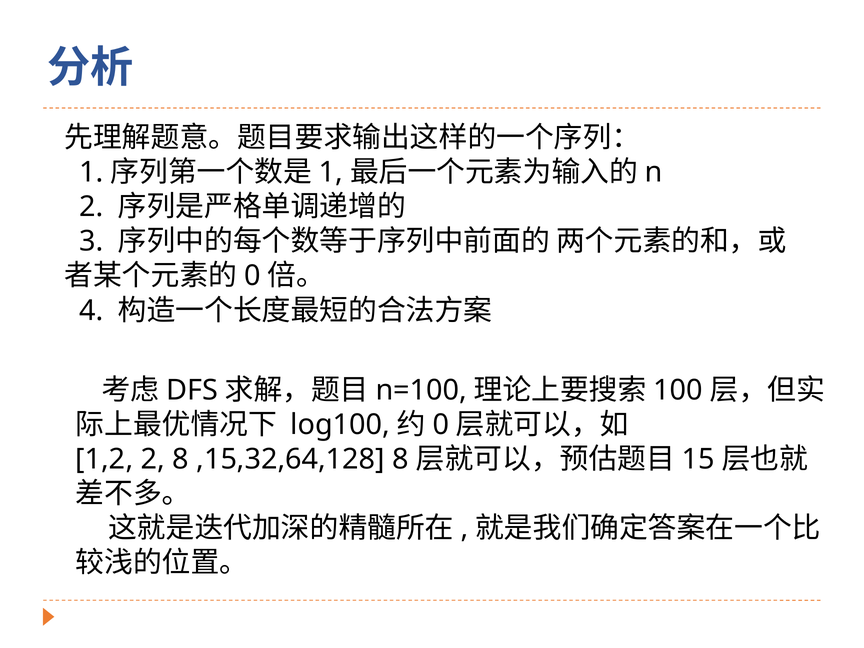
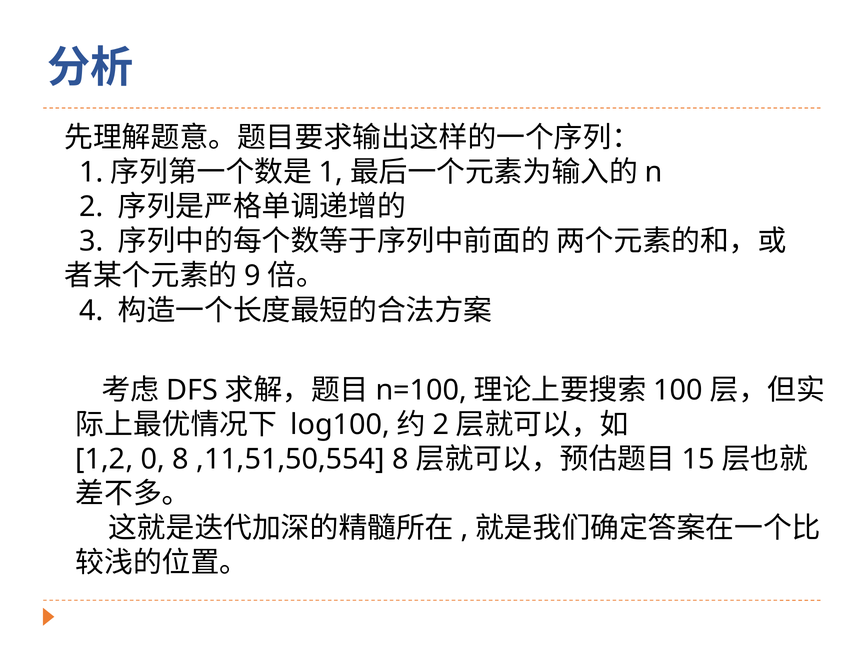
0: 0 -> 9 (252, 276)
0: 0 -> 2 (441, 425)
1,2 2: 2 -> 0 (153, 459)
,15,32,64,128: ,15,32,64,128 -> ,11,51,50,554 (291, 459)
